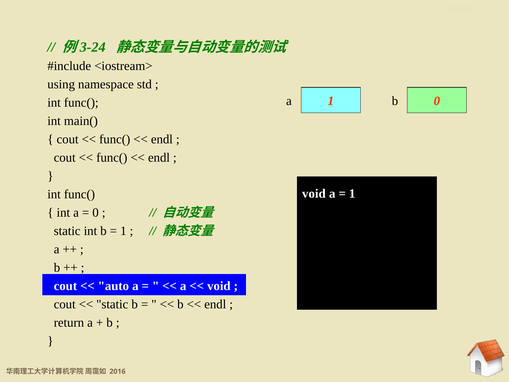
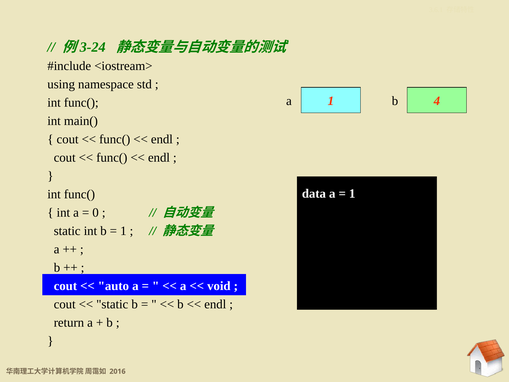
a 0: 0 -> 4 (437, 101)
void: void -> data (314, 193)
